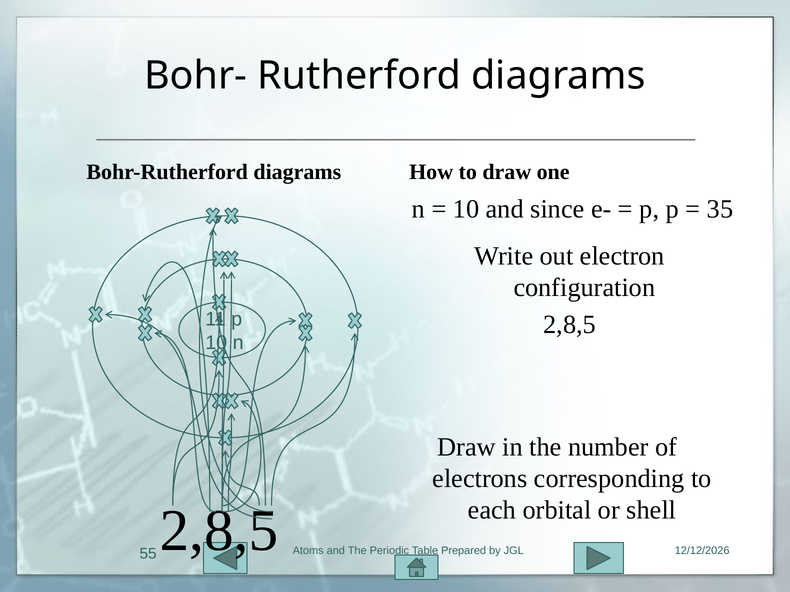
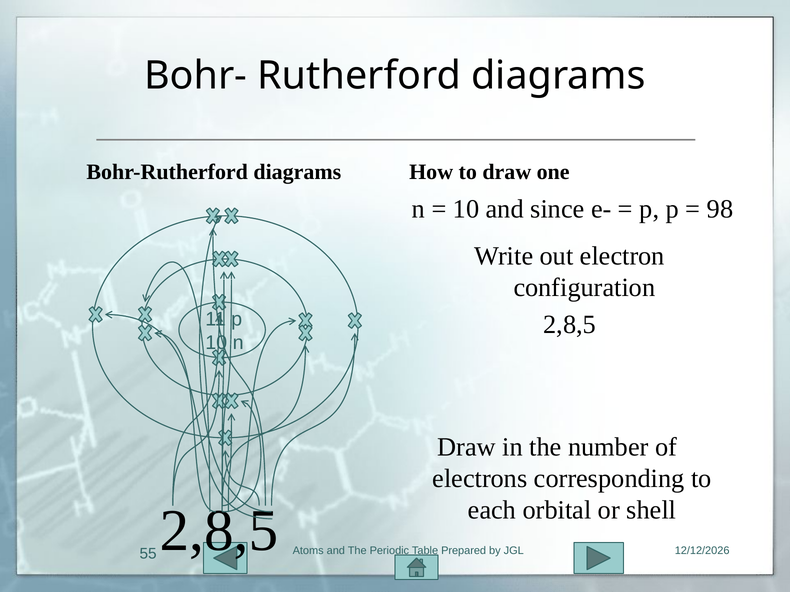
35: 35 -> 98 (720, 209)
